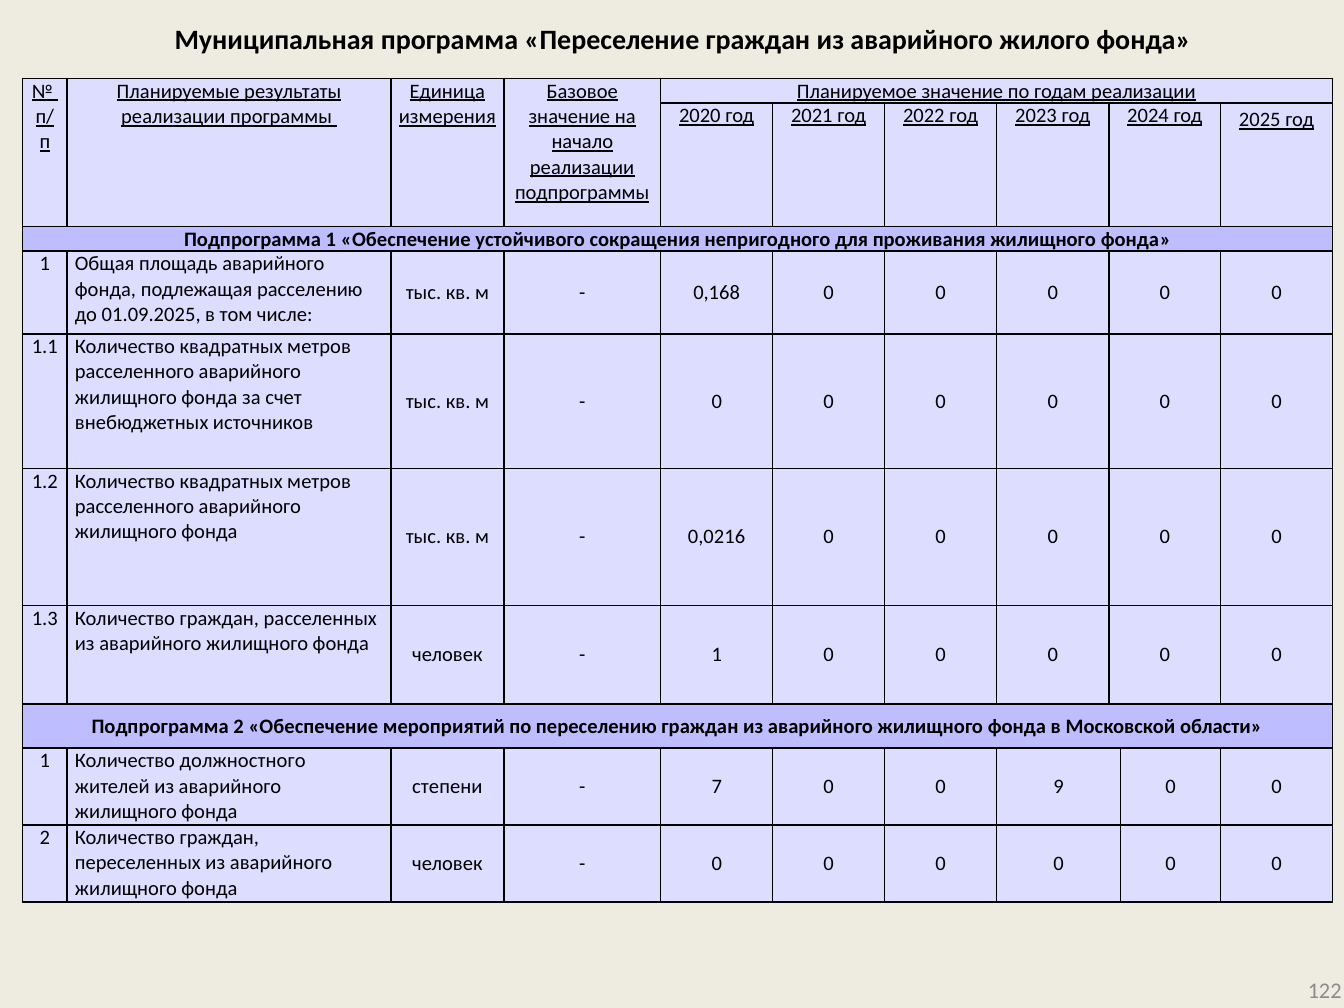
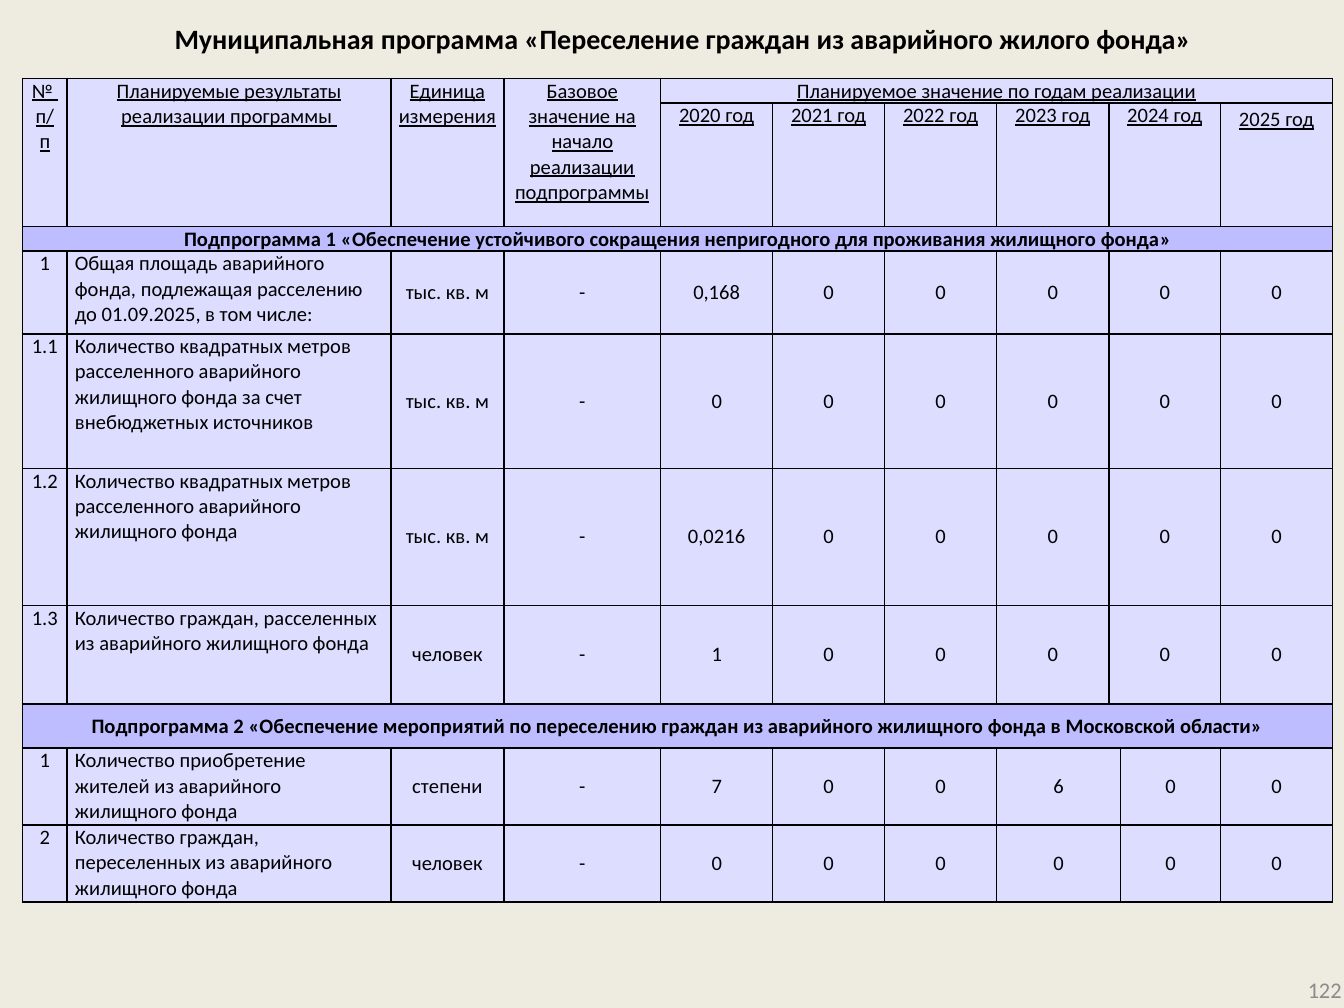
должностного: должностного -> приобретение (243, 761)
9: 9 -> 6 (1059, 787)
